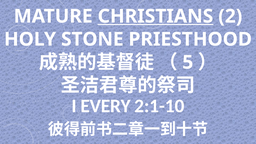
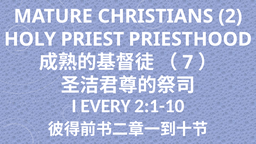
CHRISTIANS underline: present -> none (155, 16)
STONE: STONE -> PRIEST (92, 39)
5: 5 -> 7 (188, 62)
